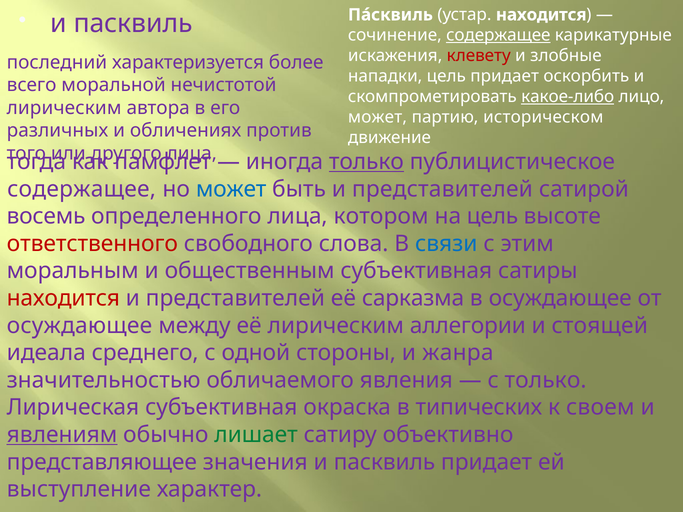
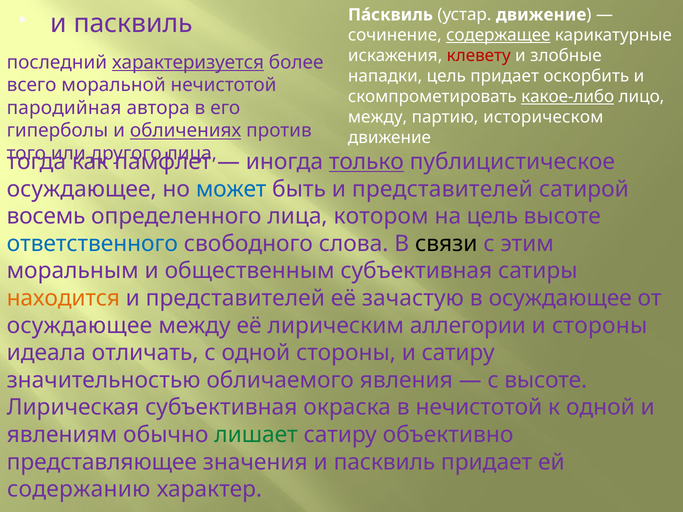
устар находится: находится -> движение (541, 15)
характеризуется underline: none -> present (188, 62)
лирическим: лирическим -> пародийная (64, 108)
может: может -> между (378, 117)
различных: различных -> гиперболы (57, 131)
обличениях underline: none -> present (186, 131)
содержащее: содержащее -> осуждающее (82, 189)
ответственного colour: red -> blue (92, 244)
связи colour: blue -> black (446, 244)
находится colour: red -> orange (63, 298)
сарказма: сарказма -> зачастую (413, 298)
и стоящей: стоящей -> стороны (600, 326)
среднего: среднего -> отличать (145, 353)
и жанра: жанра -> сатиру (458, 353)
с только: только -> высоте (546, 380)
в типических: типических -> нечистотой (479, 408)
к своем: своем -> одной (600, 408)
явлениям underline: present -> none (62, 435)
выступление: выступление -> содержанию (79, 490)
